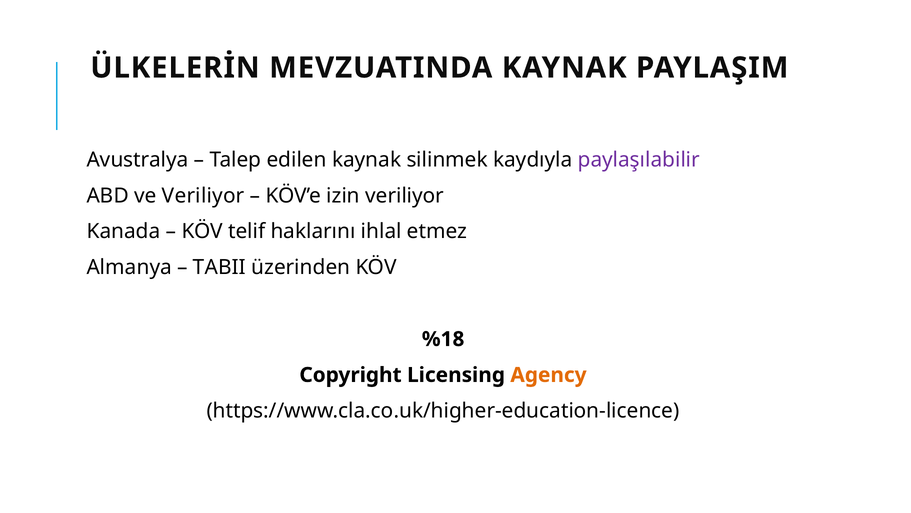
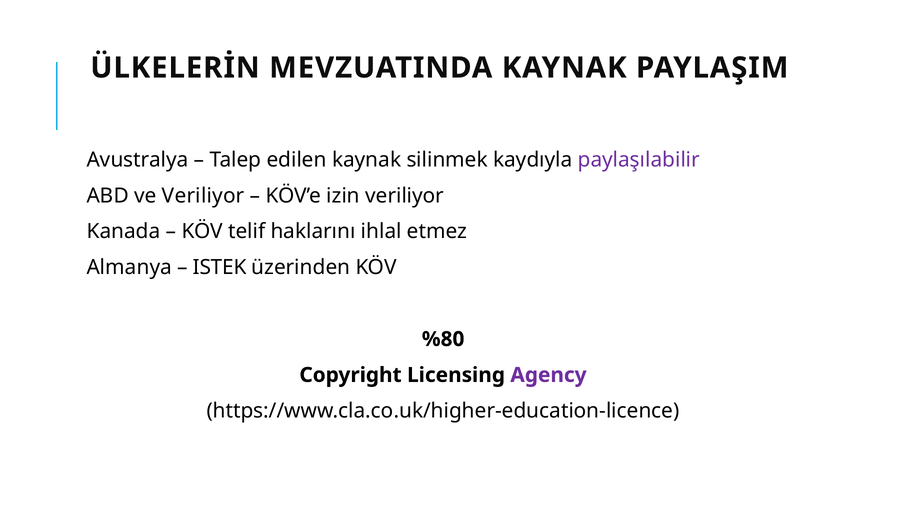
TABII: TABII -> ISTEK (220, 267)
%18: %18 -> %80 (443, 339)
Agency colour: orange -> purple (548, 375)
